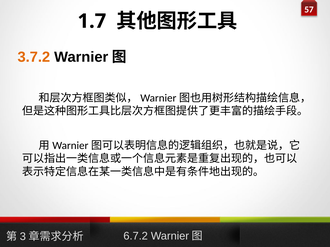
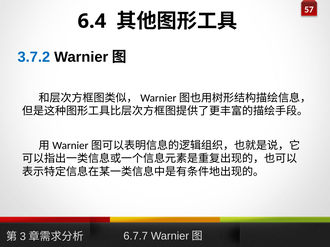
1.7: 1.7 -> 6.4 (92, 21)
3.7.2 colour: orange -> blue (34, 57)
6.7.2: 6.7.2 -> 6.7.7 (136, 236)
